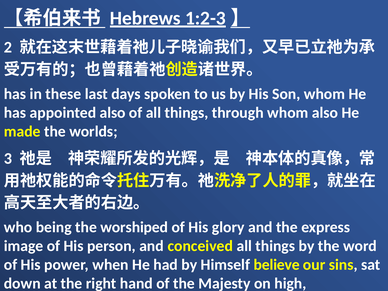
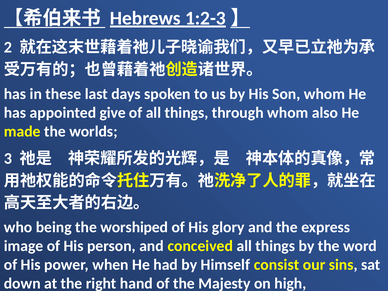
appointed also: also -> give (113, 113)
believe: believe -> consist (277, 265)
